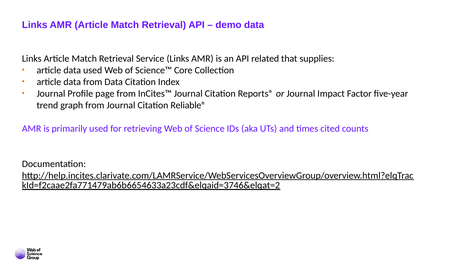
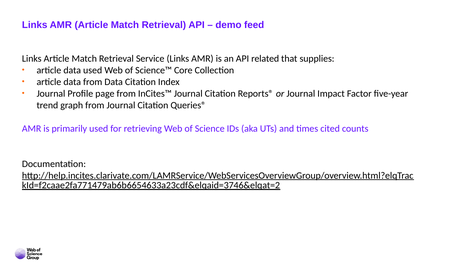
demo data: data -> feed (254, 25)
Reliable®: Reliable® -> Queries® (188, 105)
